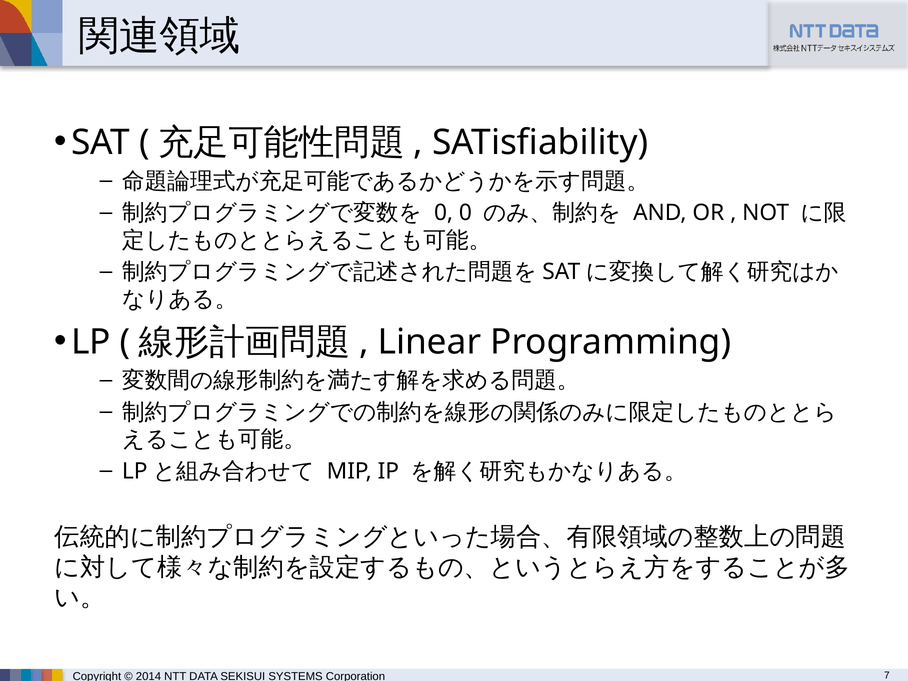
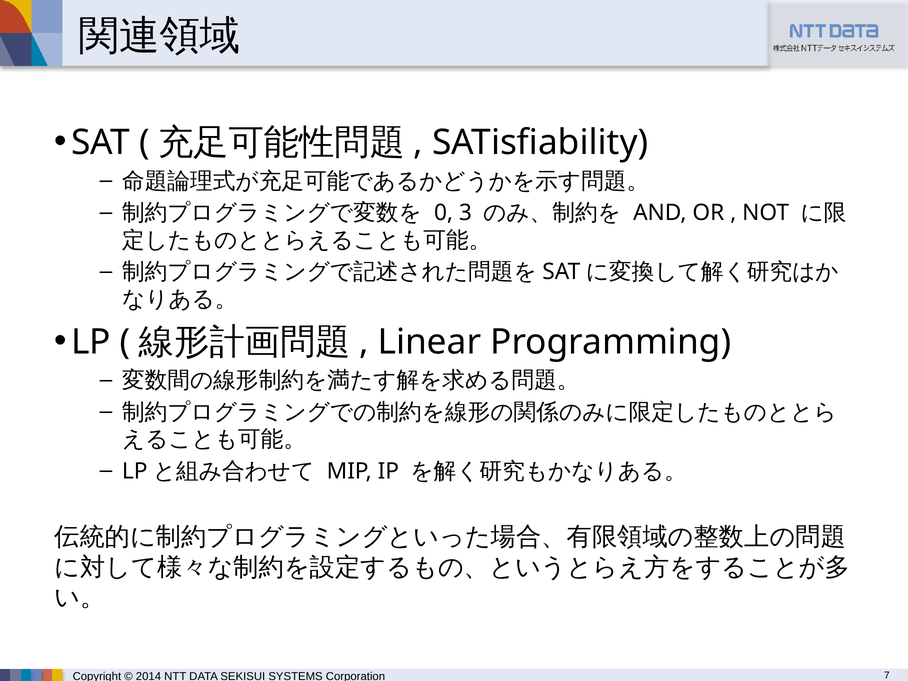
0 0: 0 -> 3 (465, 213)
